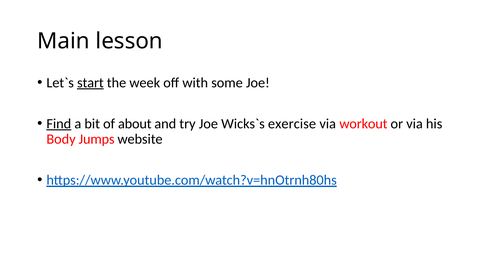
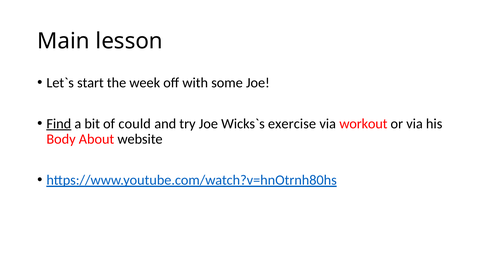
start underline: present -> none (90, 83)
about: about -> could (135, 124)
Jumps: Jumps -> About (97, 139)
